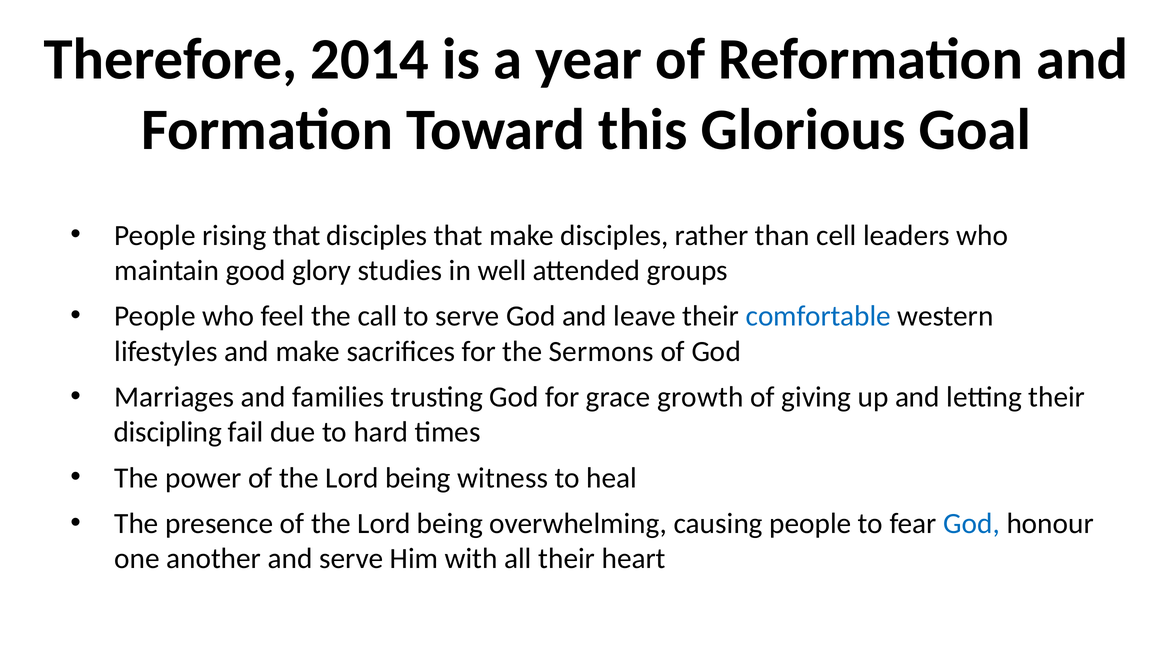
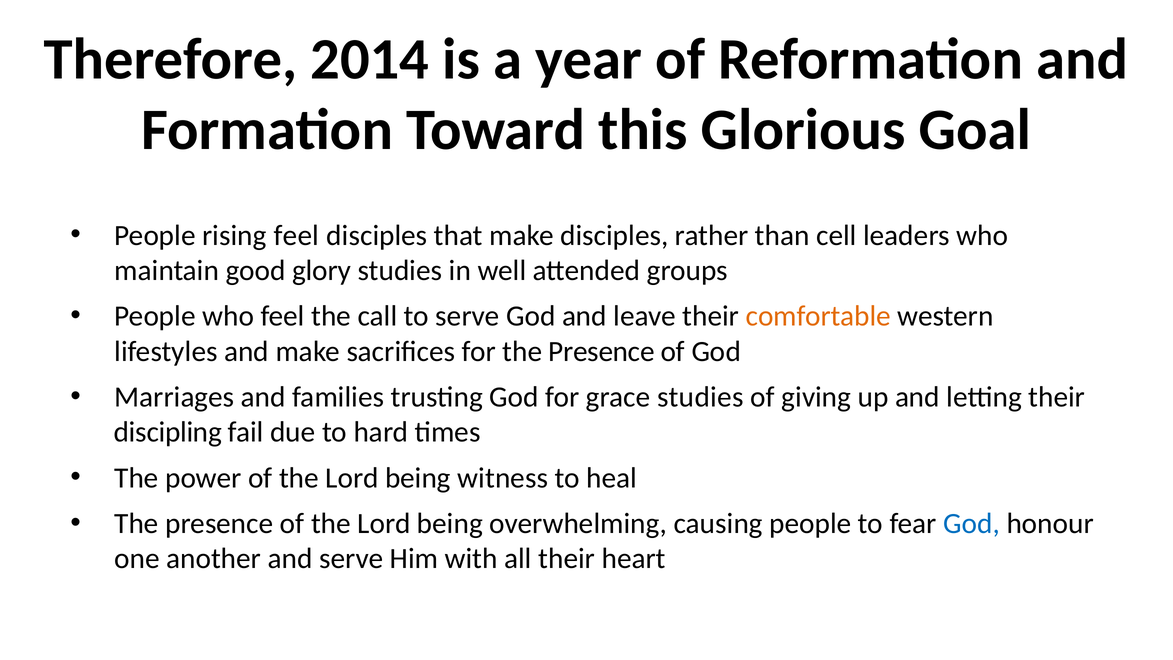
rising that: that -> feel (296, 235)
comfortable colour: blue -> orange (818, 316)
for the Sermons: Sermons -> Presence (601, 351)
grace growth: growth -> studies (700, 397)
